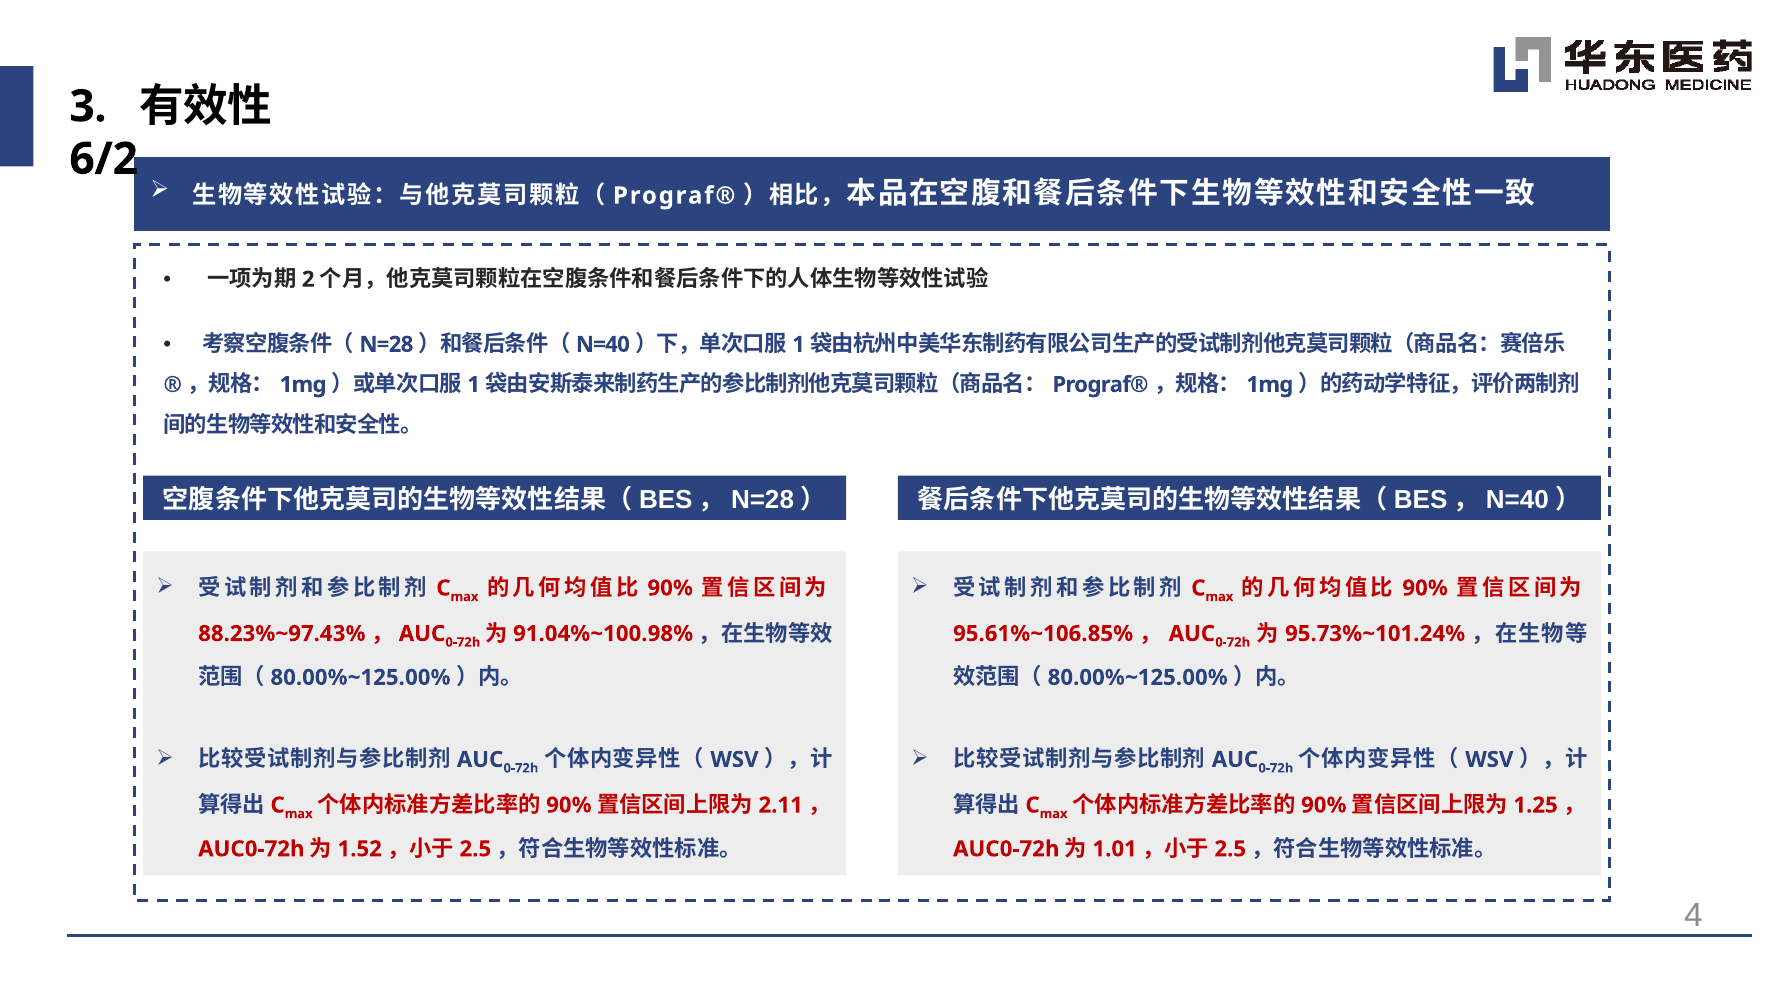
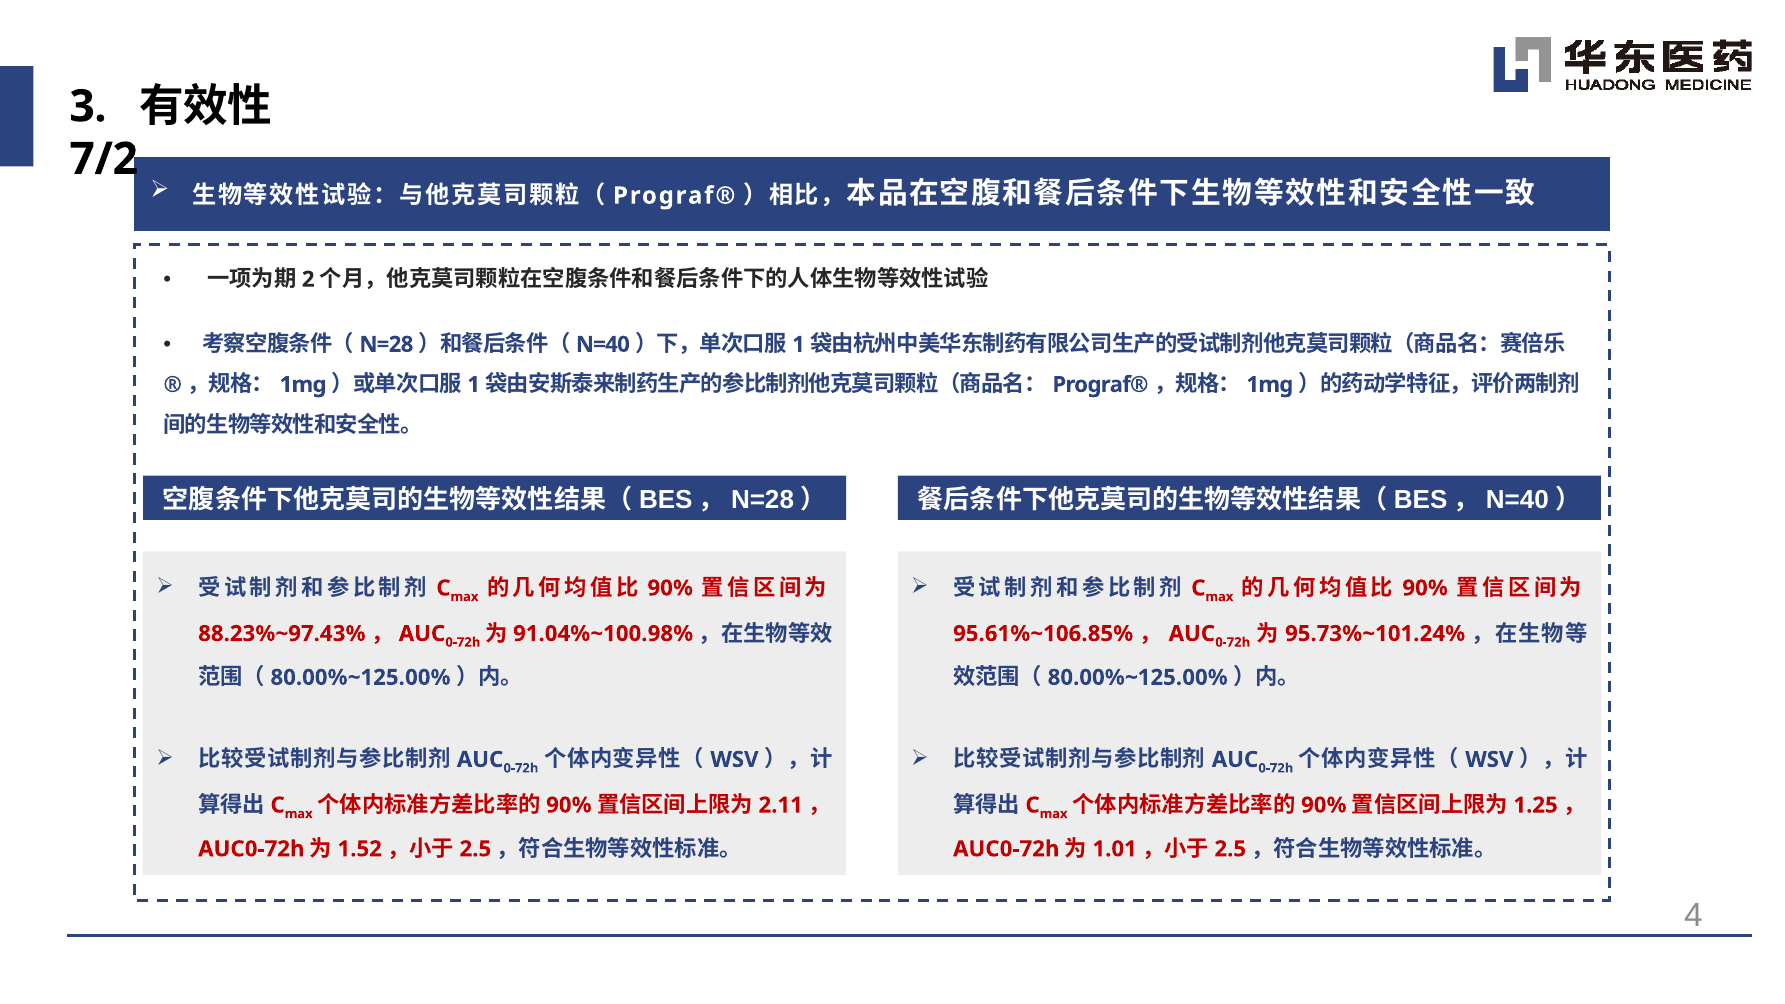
6/2: 6/2 -> 7/2 (104, 159)
